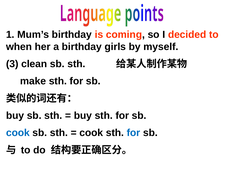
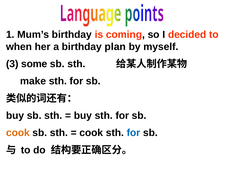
girls: girls -> plan (115, 47)
clean: clean -> some (34, 64)
cook colour: blue -> orange (18, 133)
